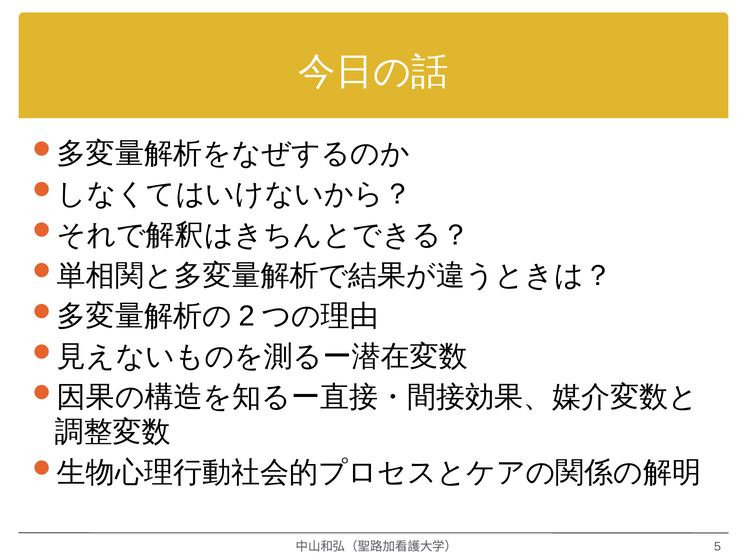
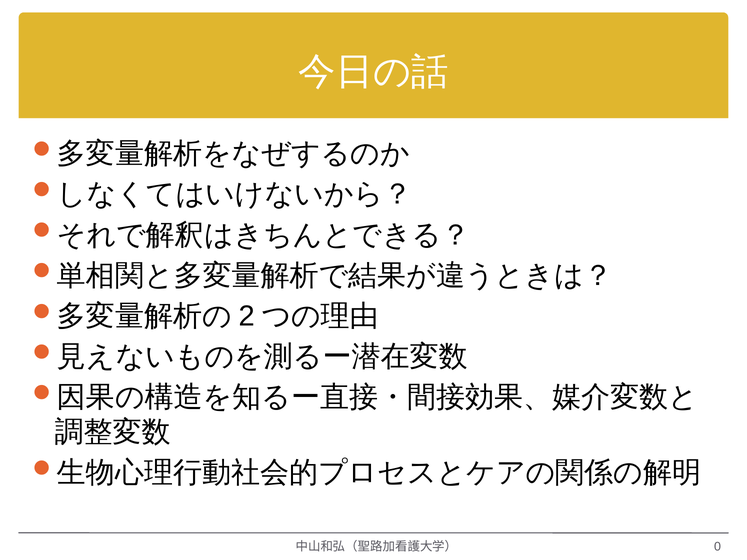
5: 5 -> 0 (717, 547)
